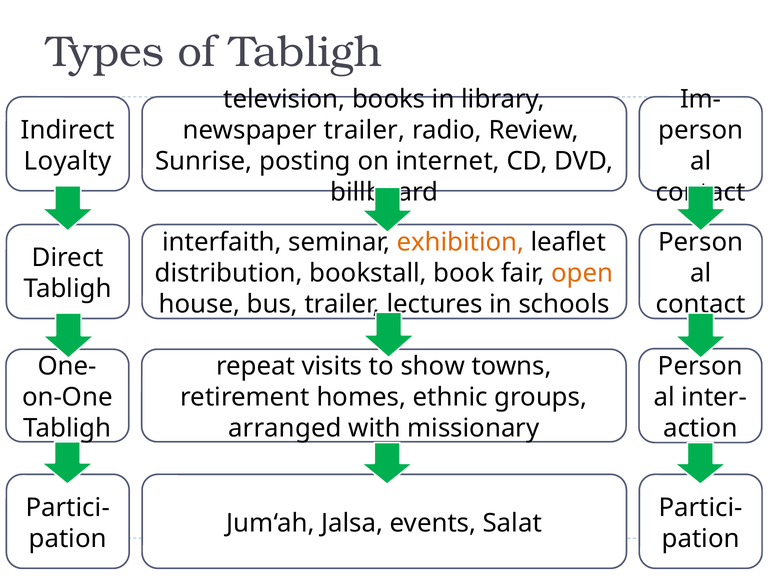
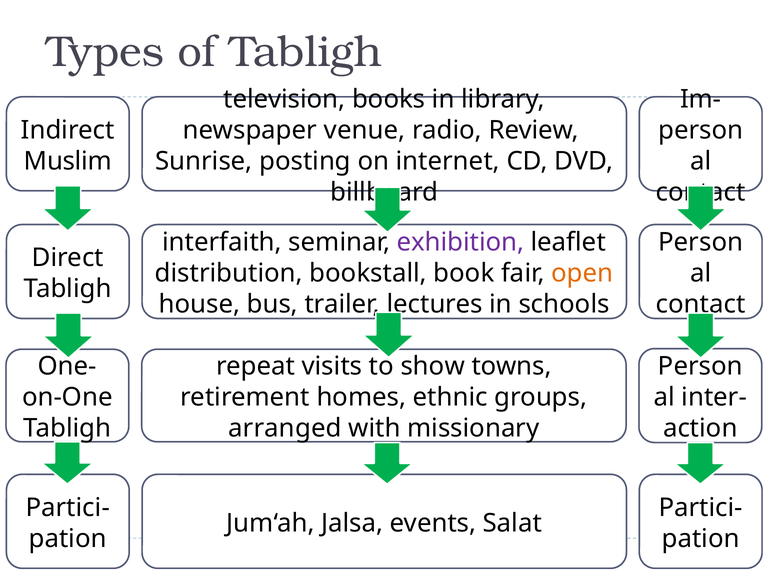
newspaper trailer: trailer -> venue (365, 130)
Loyalty: Loyalty -> Muslim (68, 161)
exhibition colour: orange -> purple (460, 242)
